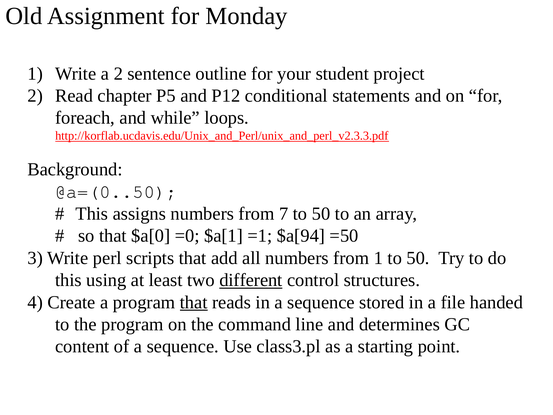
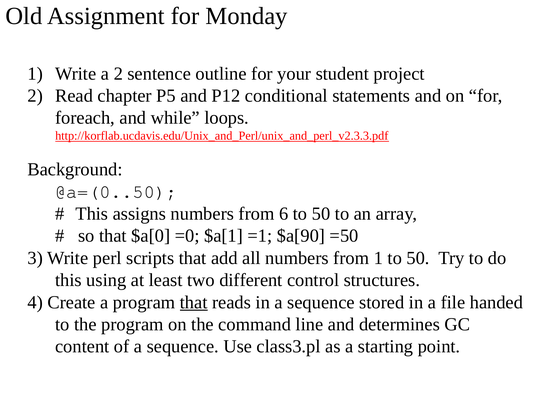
7: 7 -> 6 (284, 214)
$a[94: $a[94 -> $a[90 (301, 236)
different underline: present -> none (251, 280)
